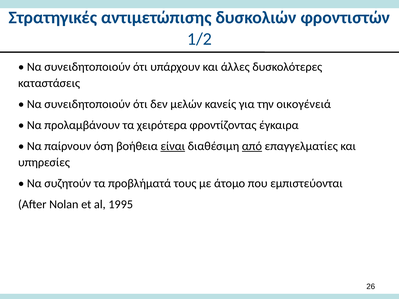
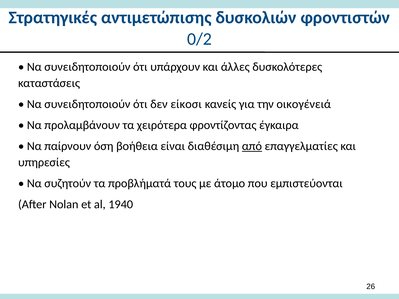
1/2: 1/2 -> 0/2 (199, 39)
μελών: μελών -> είκοσι (186, 104)
είναι underline: present -> none (173, 146)
1995: 1995 -> 1940 (121, 205)
